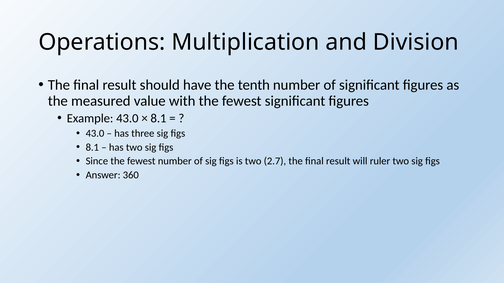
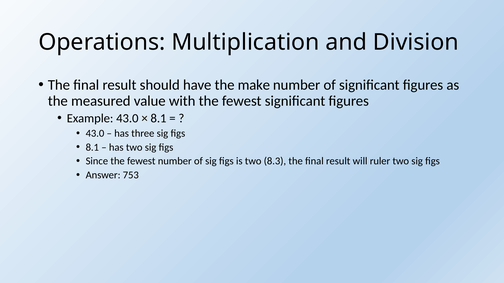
tenth: tenth -> make (254, 85)
2.7: 2.7 -> 8.3 (275, 161)
360: 360 -> 753 (131, 175)
